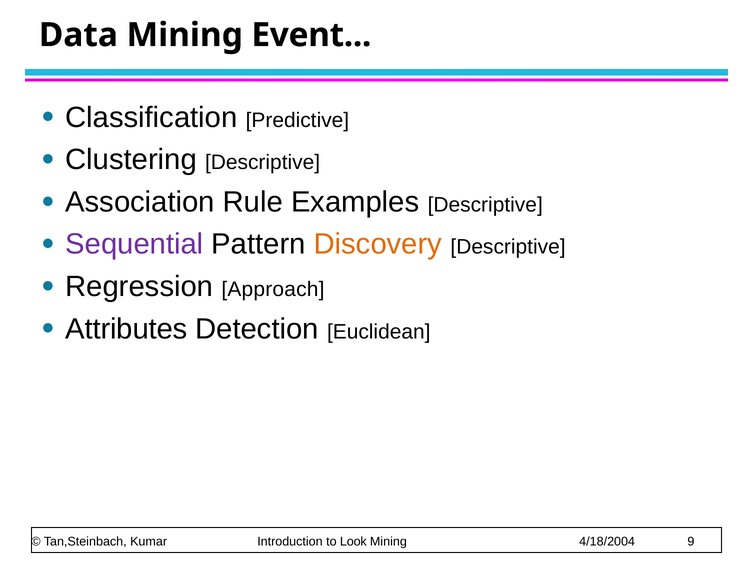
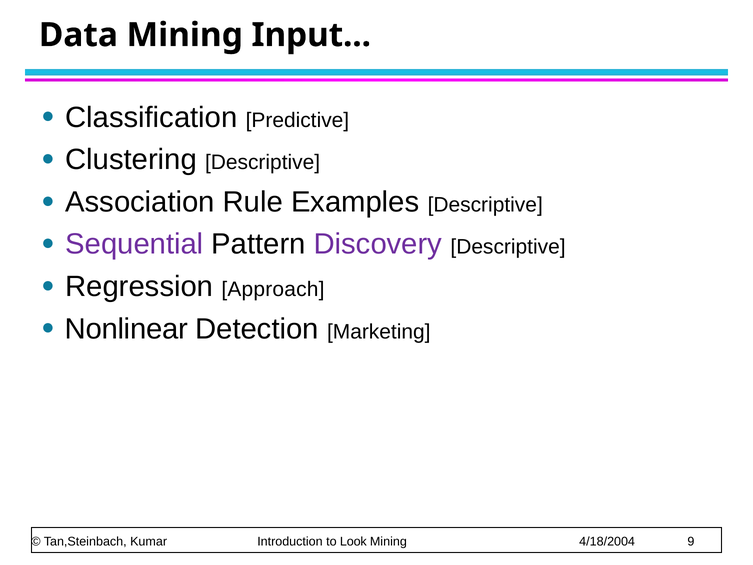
Event: Event -> Input (311, 35)
Discovery colour: orange -> purple (378, 244)
Attributes: Attributes -> Nonlinear (126, 329)
Euclidean: Euclidean -> Marketing (379, 332)
